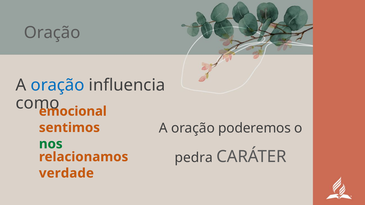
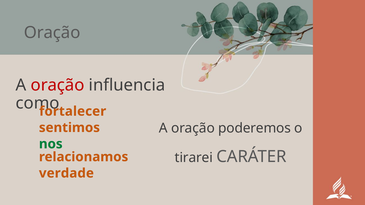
oração colour: blue -> red (58, 85)
emocional: emocional -> fortalecer (73, 111)
pedra: pedra -> tirarei (194, 158)
